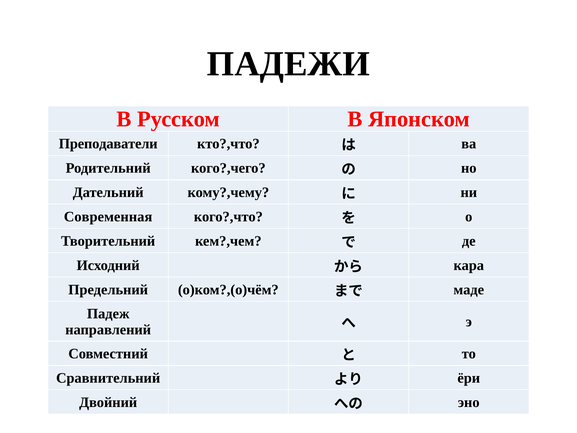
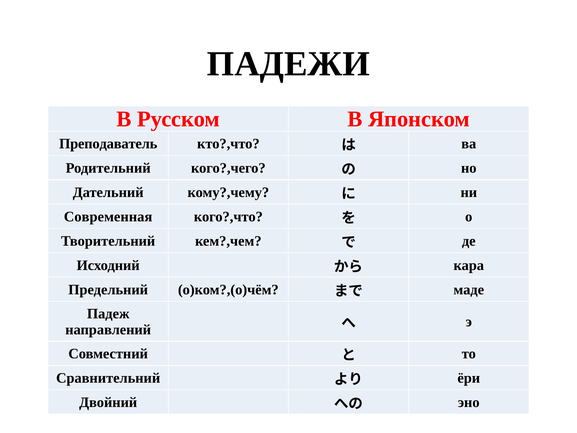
Преподаватели: Преподаватели -> Преподаватель (108, 144)
